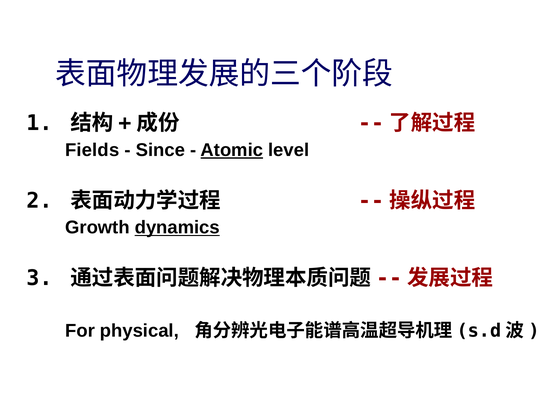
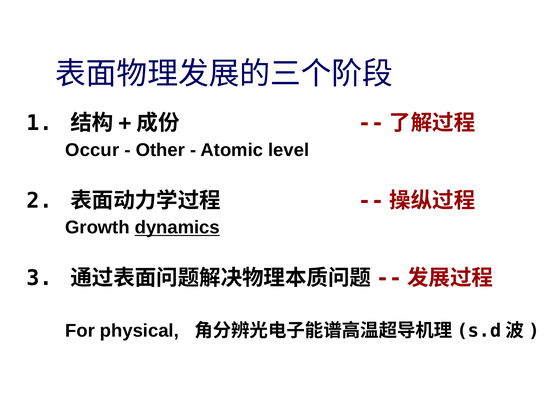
Fields: Fields -> Occur (92, 150)
Since: Since -> Other (160, 150)
Atomic underline: present -> none (232, 150)
